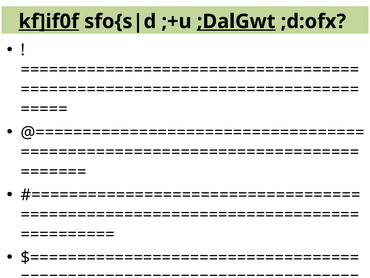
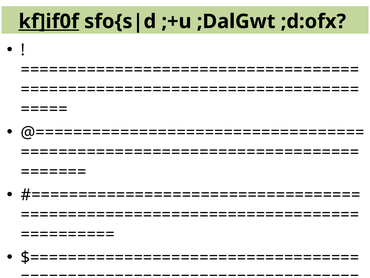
;DalGwt underline: present -> none (236, 21)
